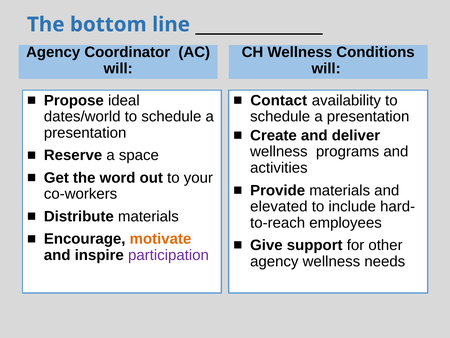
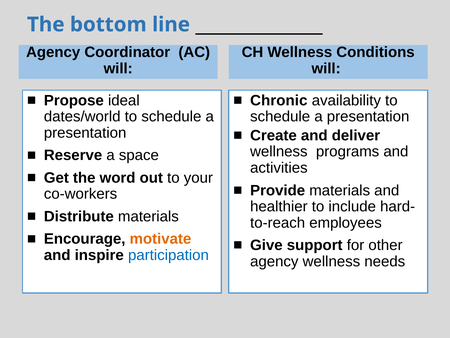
Contact: Contact -> Chronic (279, 100)
elevated: elevated -> healthier (279, 206)
participation colour: purple -> blue (168, 255)
